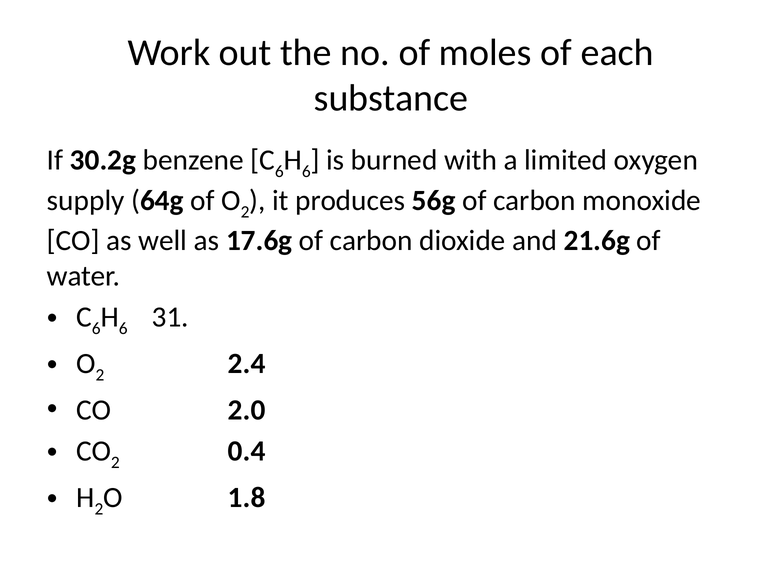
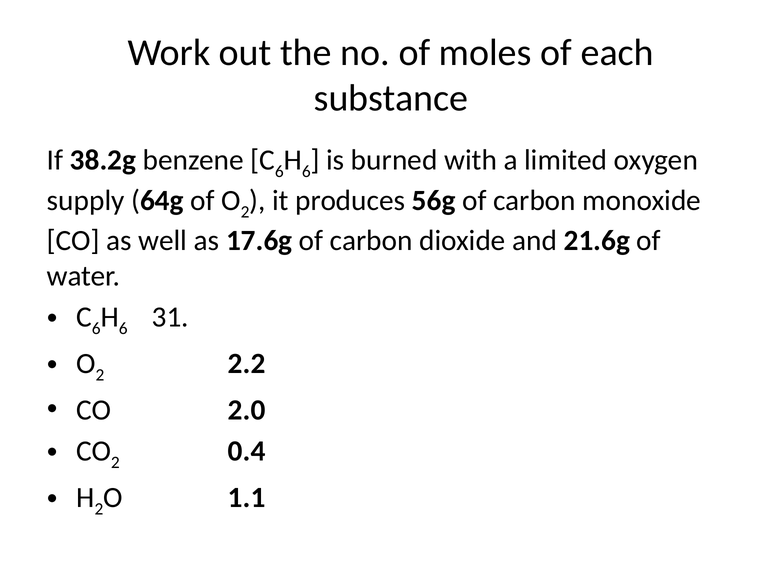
30.2g: 30.2g -> 38.2g (103, 160)
2.4: 2.4 -> 2.2 (247, 364)
1.8: 1.8 -> 1.1 (247, 498)
